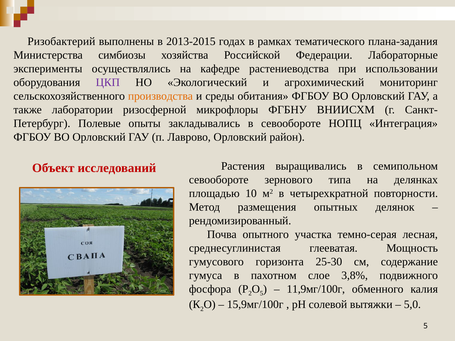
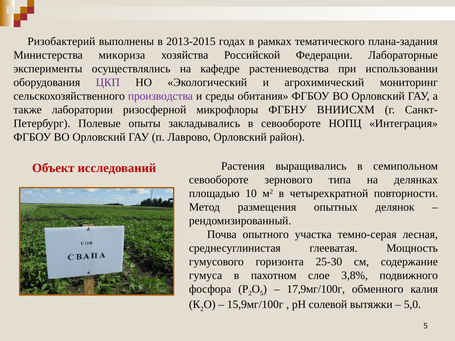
симбиозы: симбиозы -> микориза (122, 55)
производства colour: orange -> purple (160, 96)
11,9мг/100г: 11,9мг/100г -> 17,9мг/100г (316, 289)
